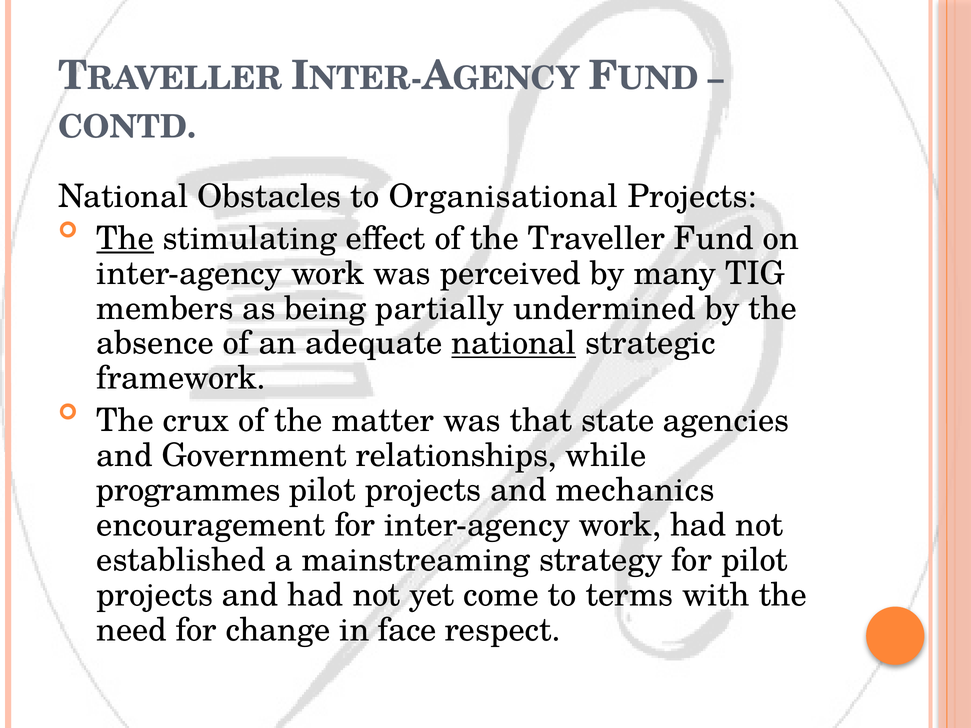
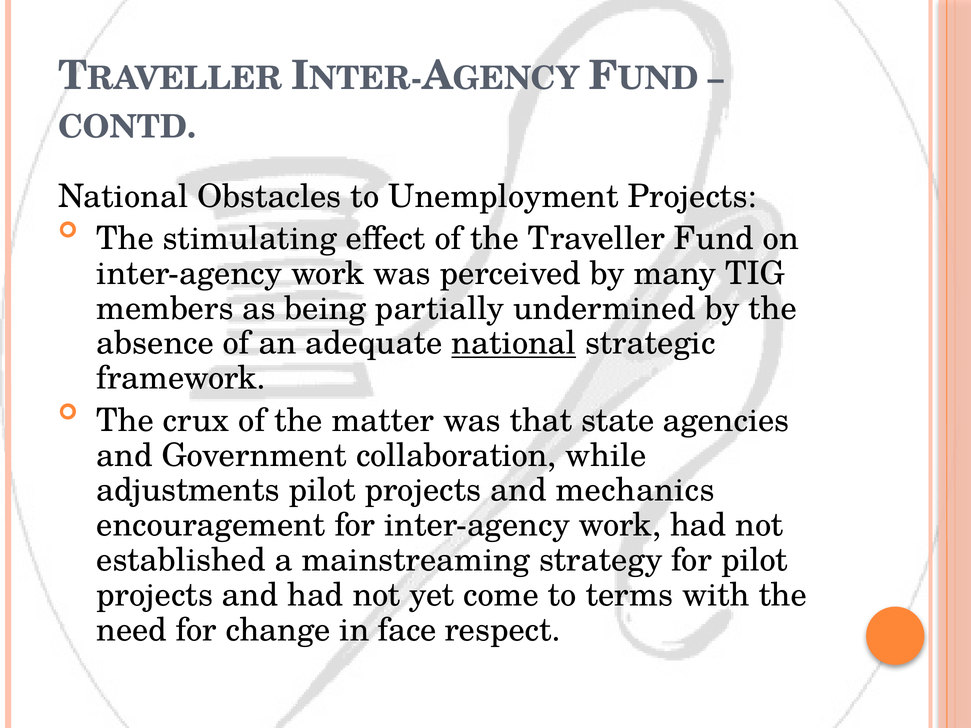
Organisational: Organisational -> Unemployment (504, 196)
The underline: present -> none (125, 239)
relationships: relationships -> collaboration (456, 456)
programmes: programmes -> adjustments (188, 490)
